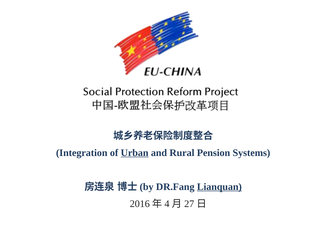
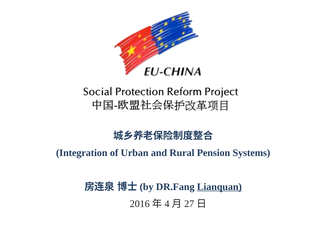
Urban underline: present -> none (135, 152)
